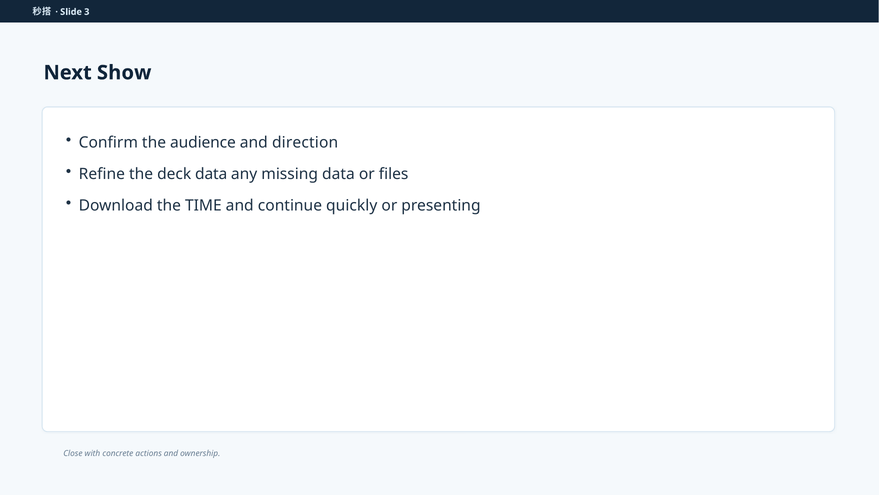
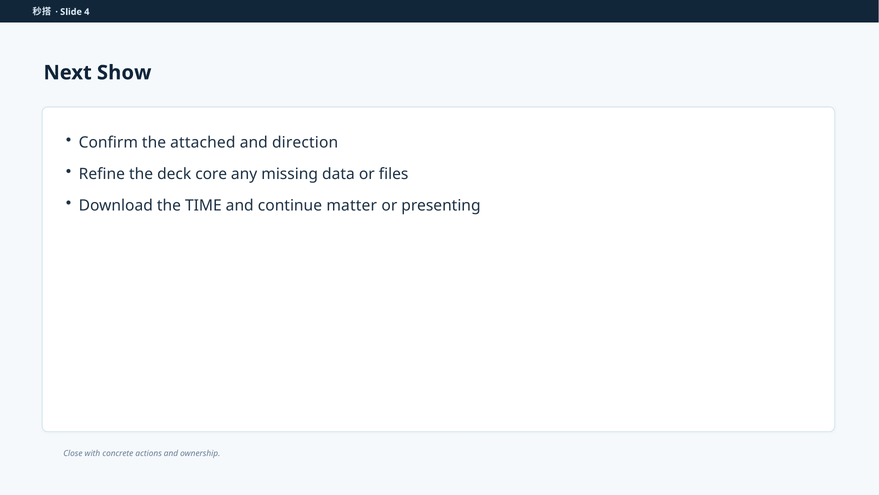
3: 3 -> 4 (87, 12)
audience: audience -> attached (203, 142)
deck data: data -> core (211, 174)
quickly: quickly -> matter (352, 205)
